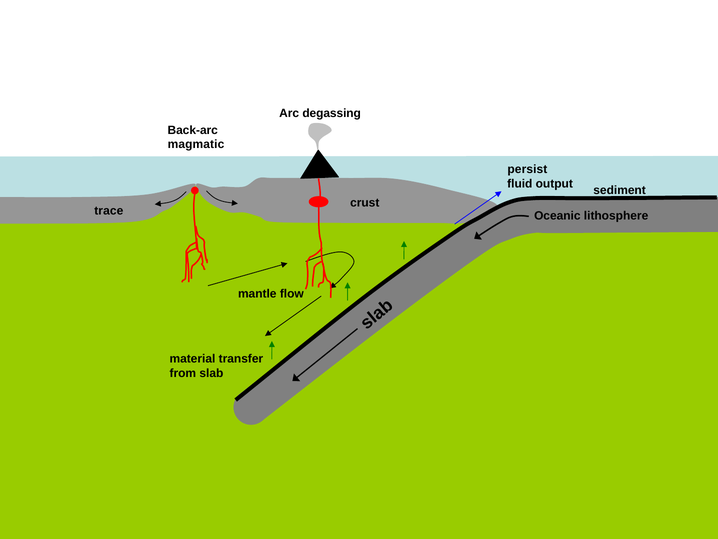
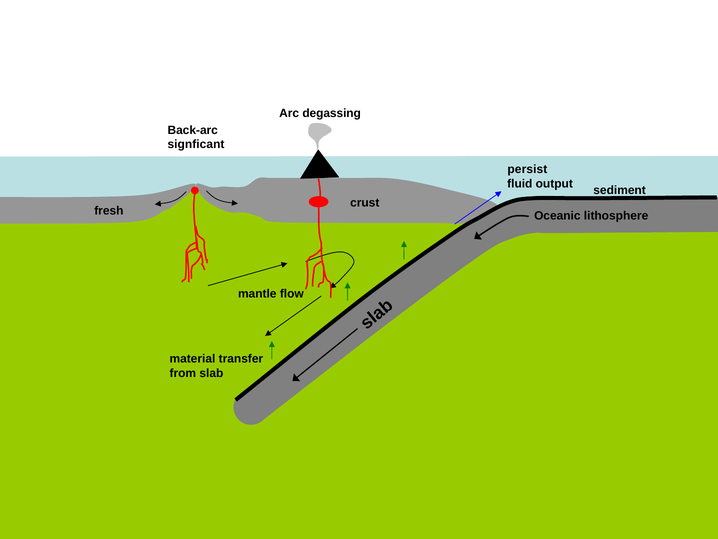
magmatic: magmatic -> signficant (196, 144)
trace: trace -> fresh (109, 211)
